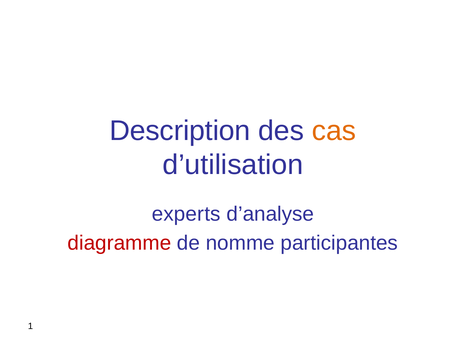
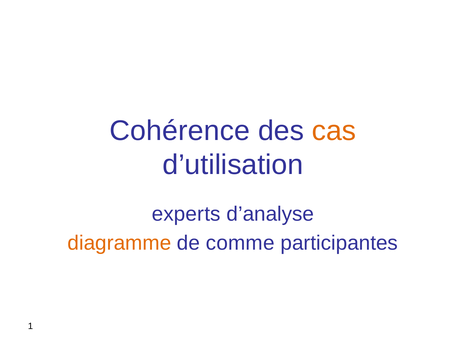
Description: Description -> Cohérence (180, 131)
diagramme colour: red -> orange (119, 243)
nomme: nomme -> comme (240, 243)
